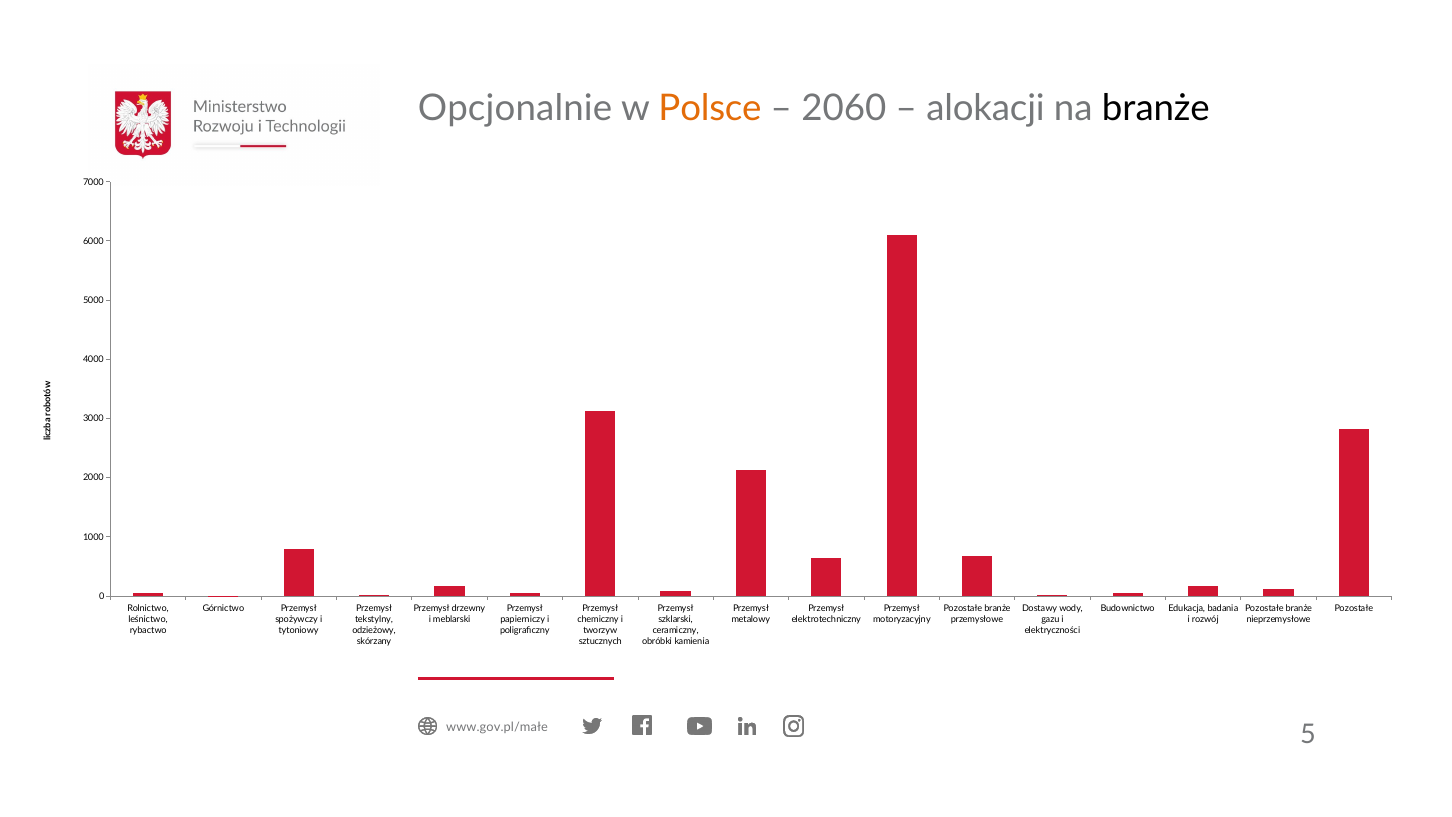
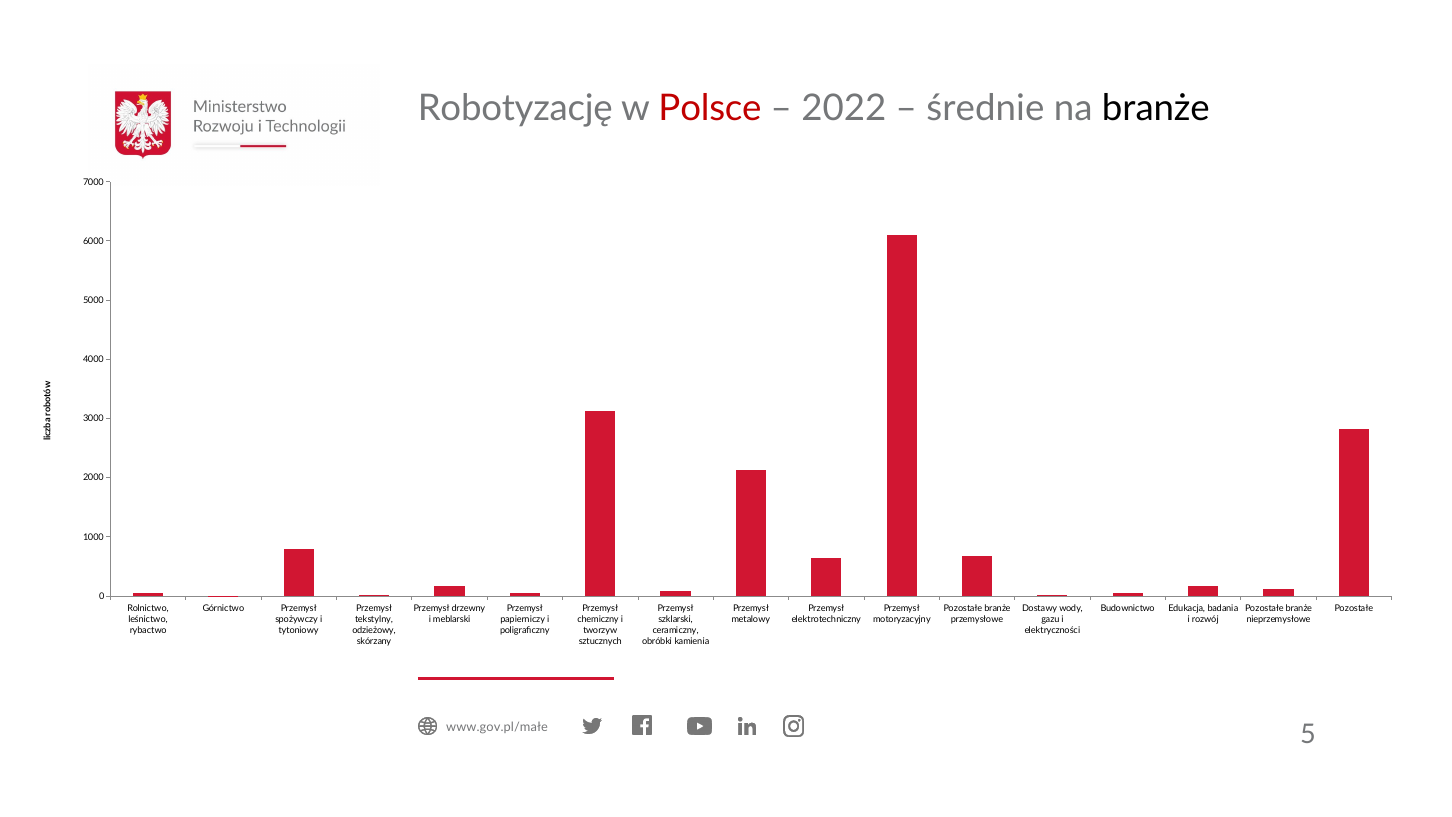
Opcjonalnie: Opcjonalnie -> Robotyzację (515, 108)
Polsce colour: orange -> red (710, 108)
2060: 2060 -> 2022 (844, 108)
alokacji: alokacji -> średnie (985, 108)
